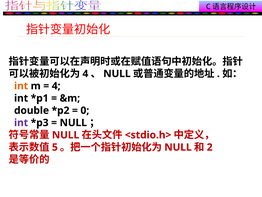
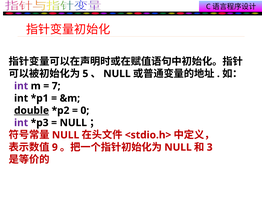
4: 4 -> 5 (85, 74)
int colour: orange -> purple (21, 86)
4: 4 -> 7 (56, 86)
double underline: none -> present (32, 110)
5: 5 -> 9 (55, 147)
2: 2 -> 3 (210, 147)
